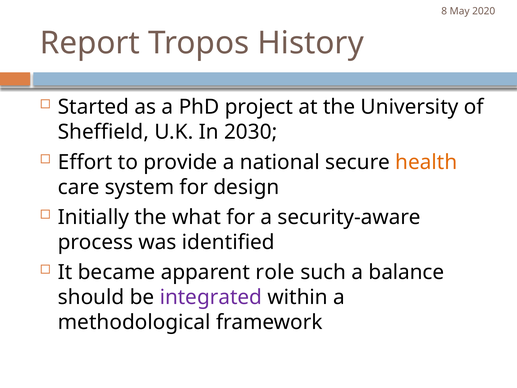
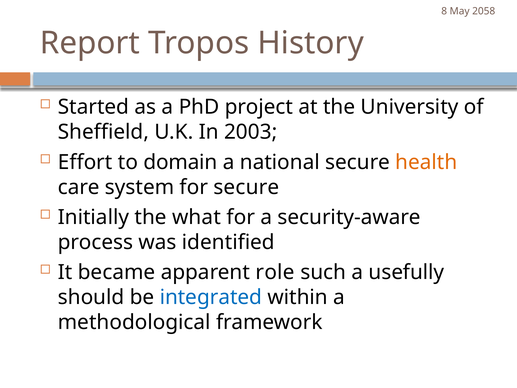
2020: 2020 -> 2058 (484, 11)
2030: 2030 -> 2003 (251, 132)
provide: provide -> domain (180, 162)
for design: design -> secure (246, 187)
balance: balance -> usefully (406, 272)
integrated colour: purple -> blue (211, 297)
